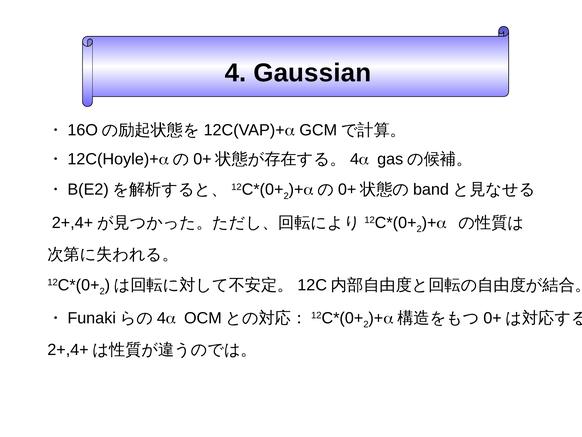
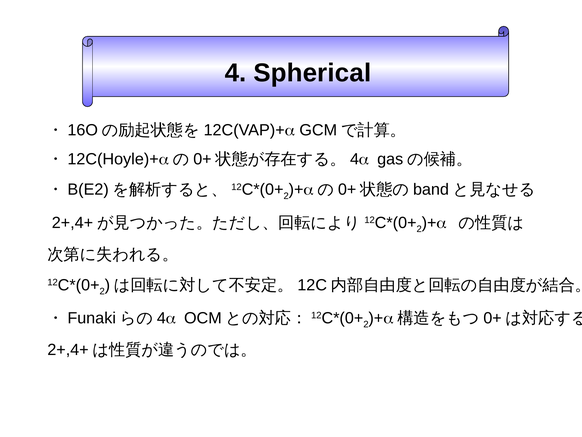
Gaussian: Gaussian -> Spherical (312, 73)
